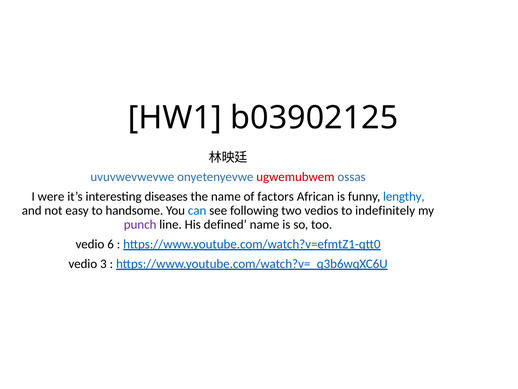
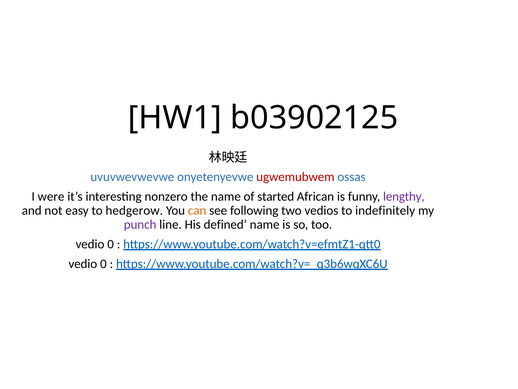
diseases: diseases -> nonzero (166, 196)
factors: factors -> started (276, 196)
lengthy colour: blue -> purple (404, 196)
handsome: handsome -> hedgerow (134, 210)
can colour: blue -> orange (197, 210)
6: 6 -> 0 (111, 244)
3: 3 -> 0 (103, 263)
